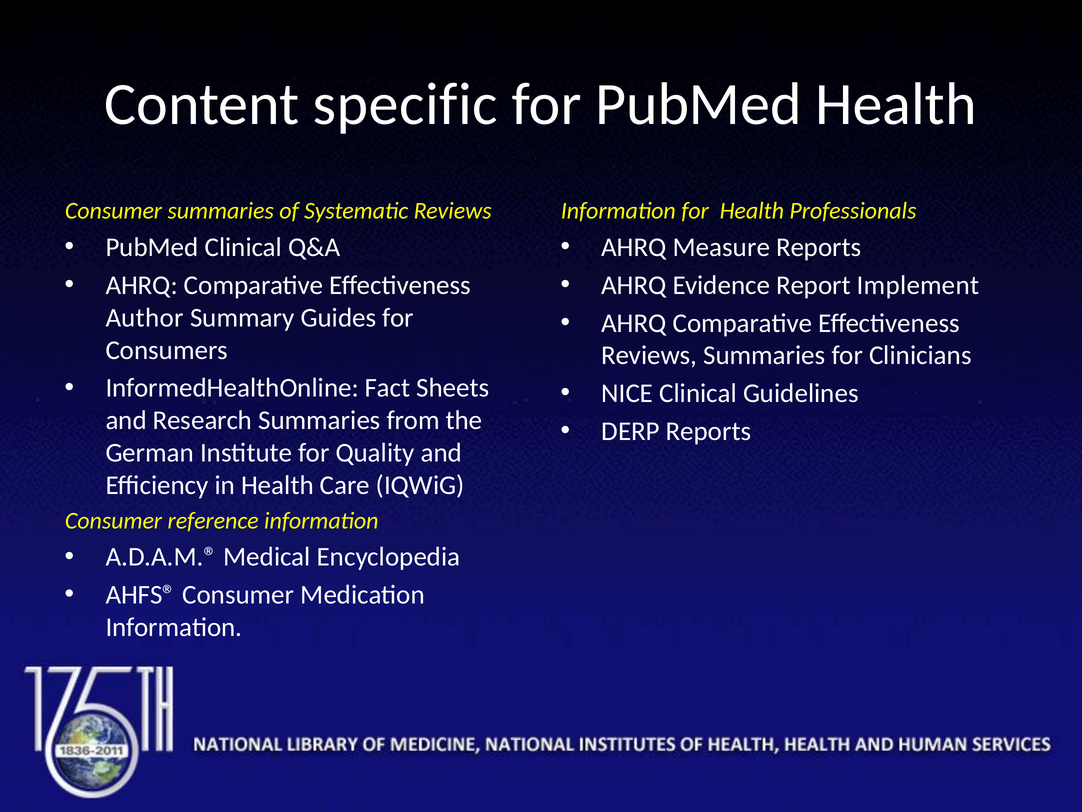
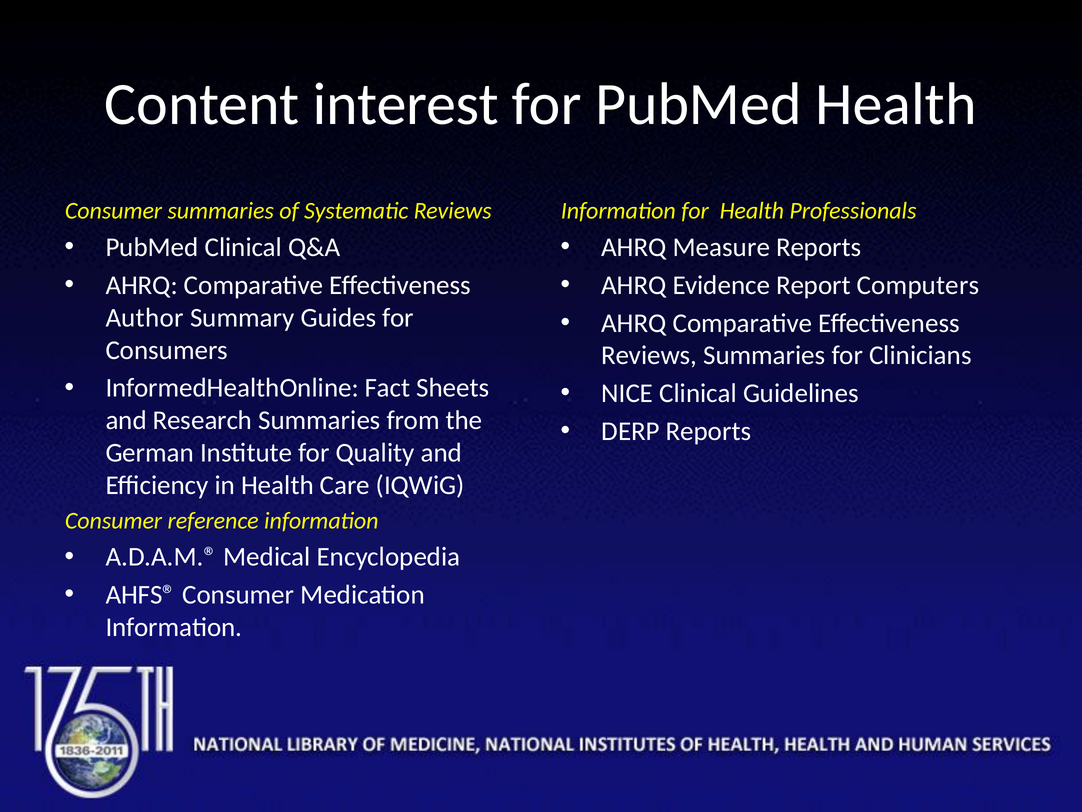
specific: specific -> interest (406, 104)
Implement: Implement -> Computers (918, 285)
